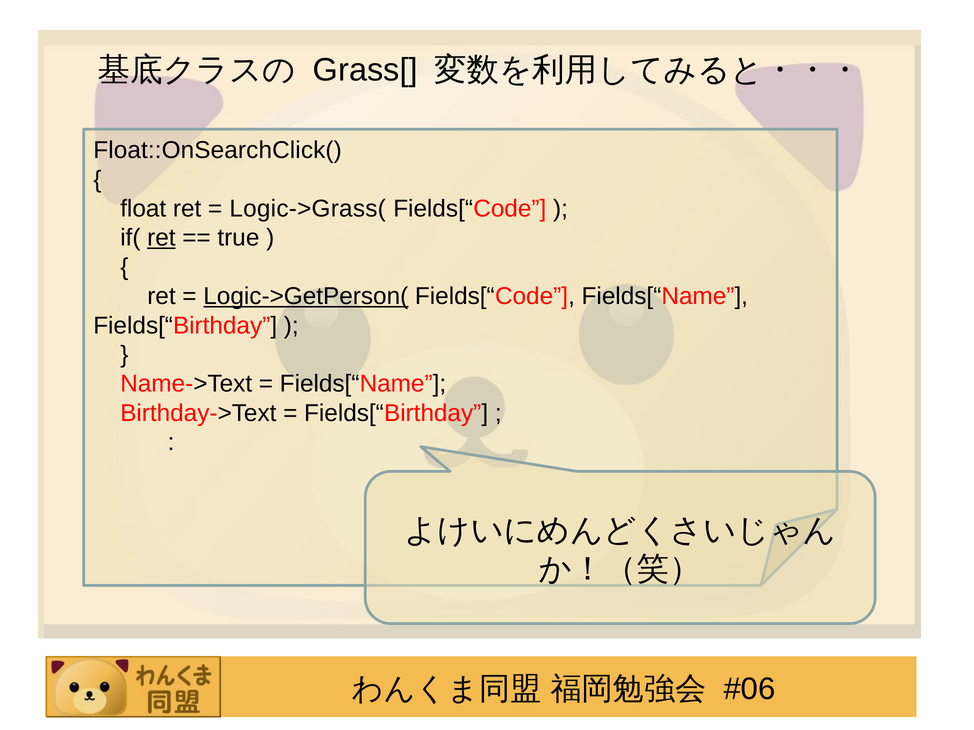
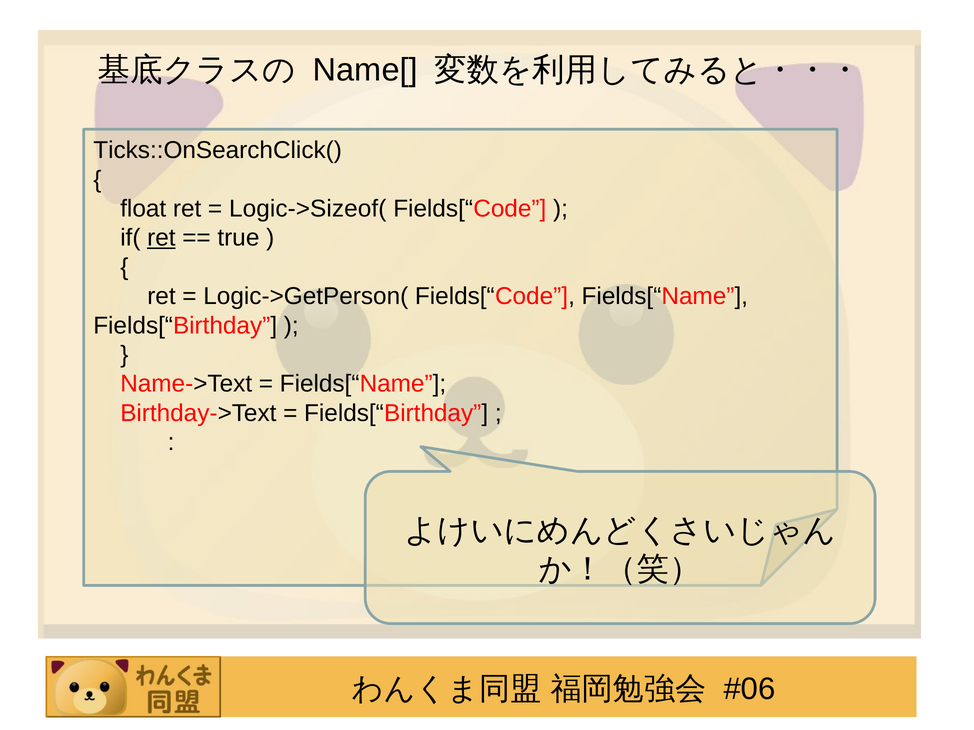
Grass[: Grass[ -> Name[ (365, 70)
Float::OnSearchClick(: Float::OnSearchClick( -> Ticks::OnSearchClick( (218, 150)
Logic->Grass(: Logic->Grass( -> Logic->Sizeof( (308, 209)
Logic->GetPerson( underline: present -> none (306, 297)
